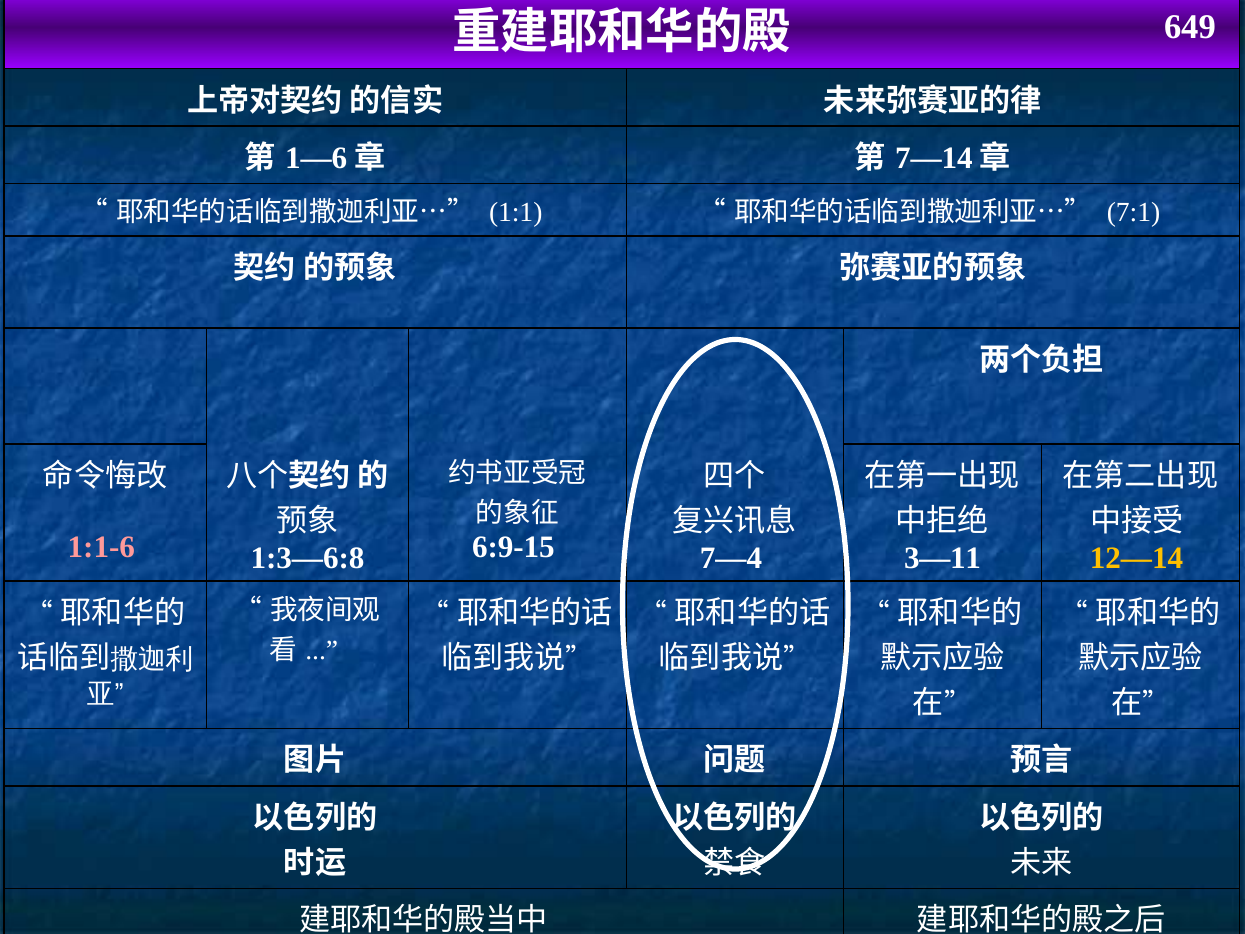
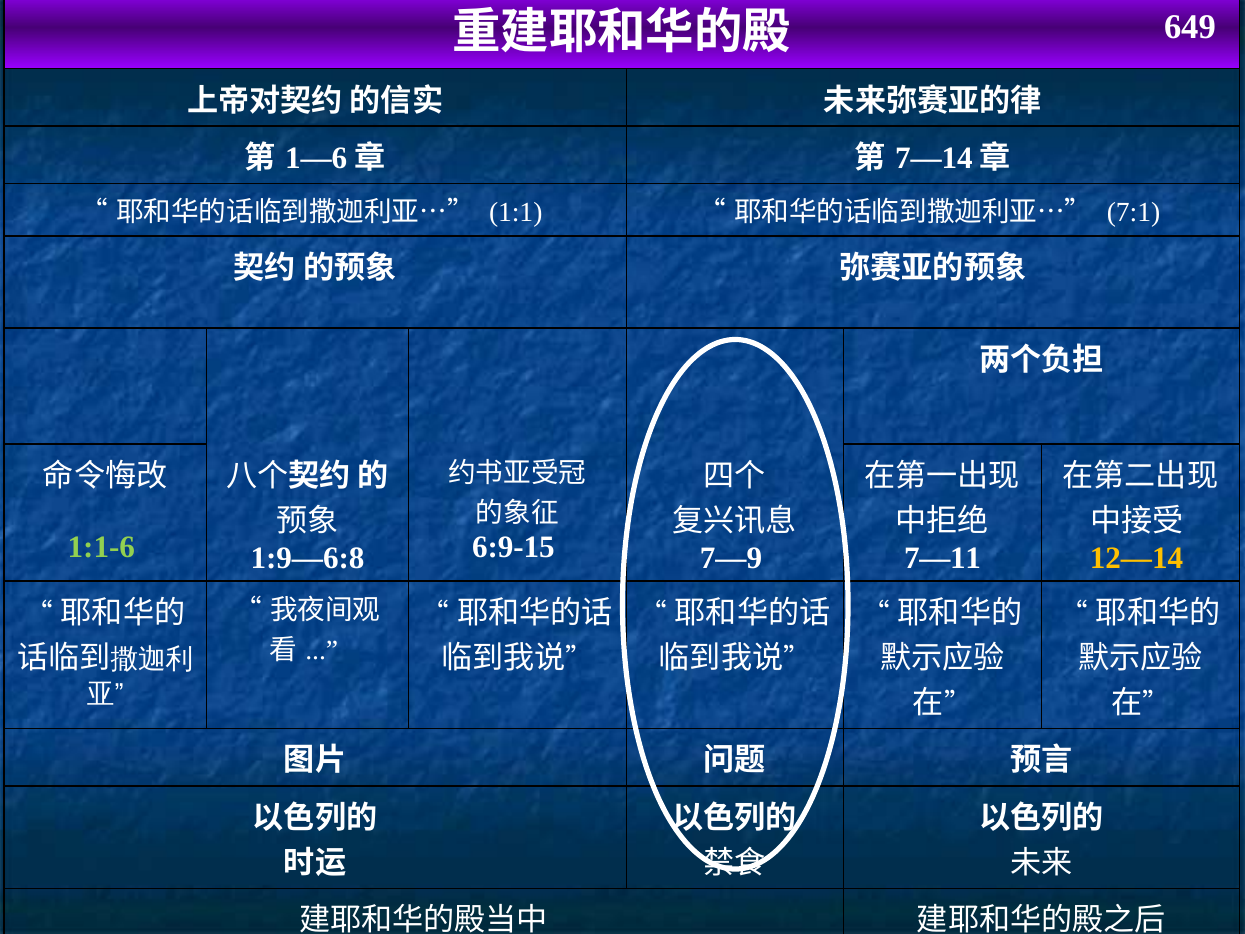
1:1-6 colour: pink -> light green (101, 547)
1:3—6:8: 1:3—6:8 -> 1:9—6:8 (308, 558)
7—4: 7—4 -> 7—9 (731, 558)
3—11: 3—11 -> 7—11 (942, 558)
